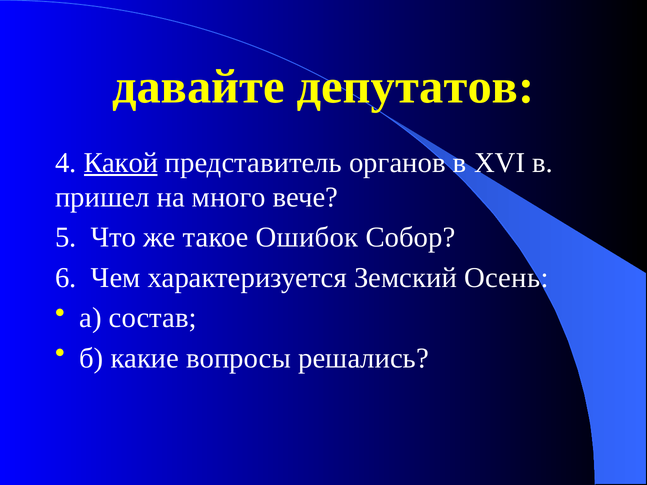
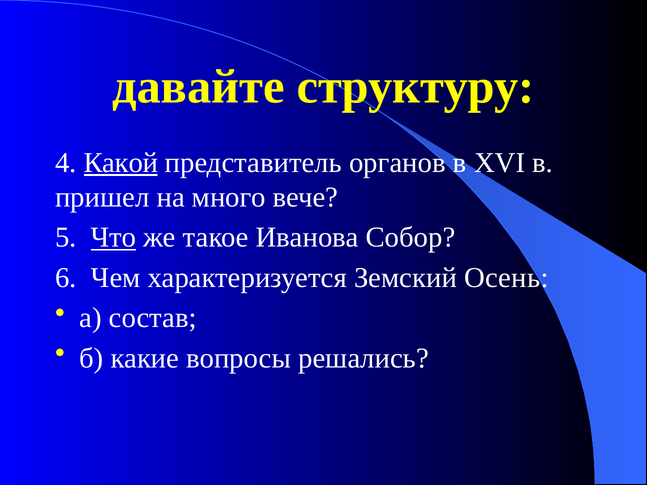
депутатов: депутатов -> структуру (416, 87)
Что underline: none -> present (114, 237)
Ошибок: Ошибок -> Иванова (307, 237)
